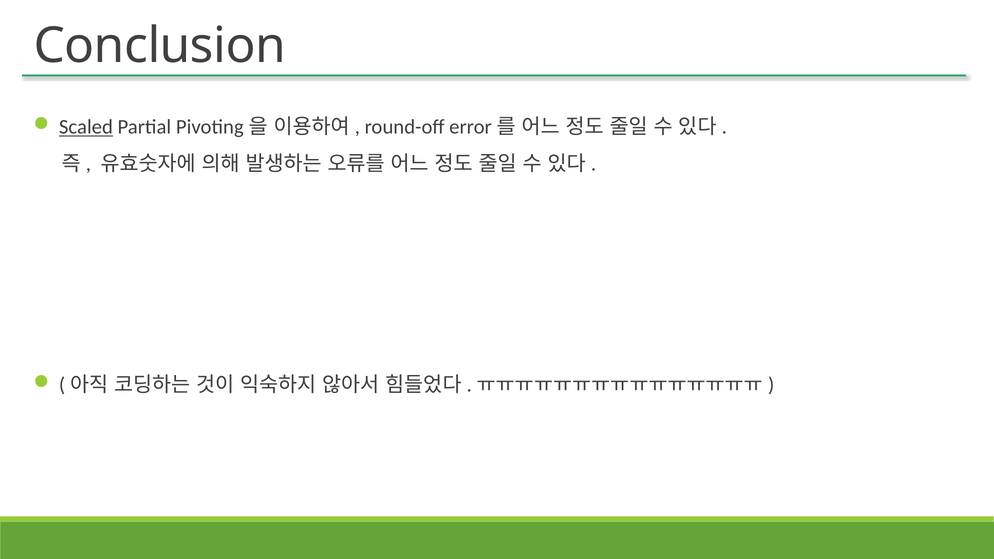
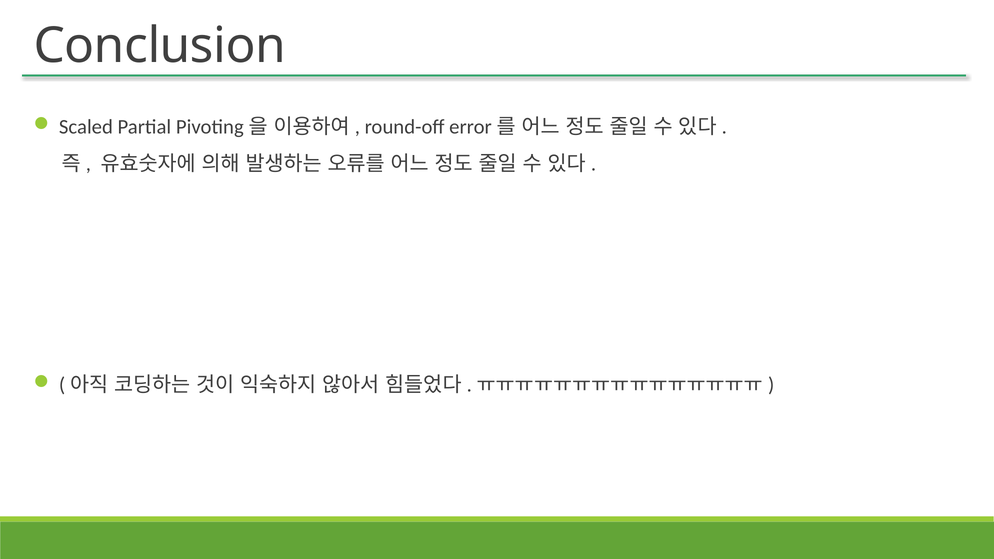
Scaled underline: present -> none (86, 127)
